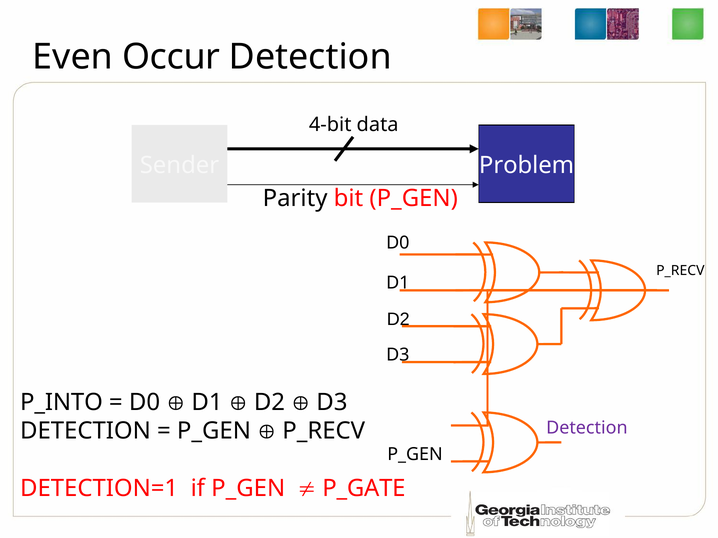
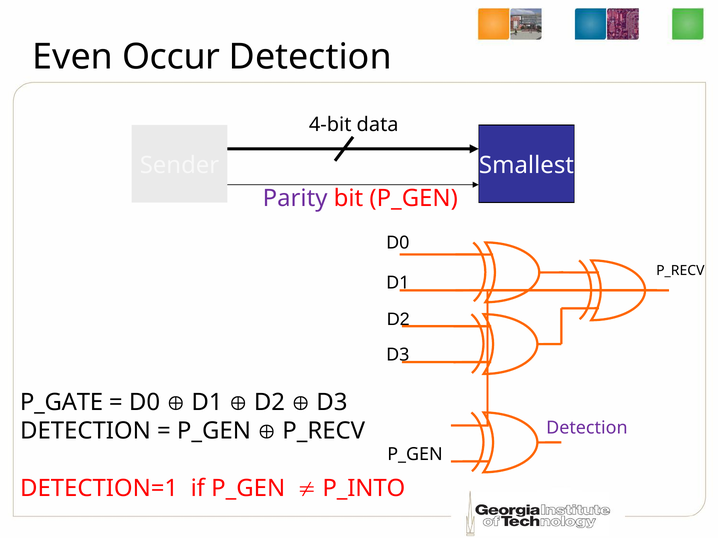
Problem: Problem -> Smallest (527, 166)
Parity colour: black -> purple (295, 198)
P_INTO: P_INTO -> P_GATE (62, 402)
P_GATE: P_GATE -> P_INTO (364, 489)
